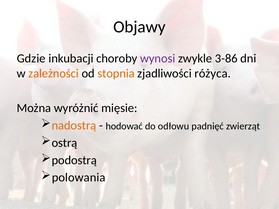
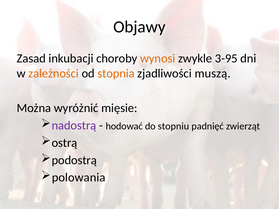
Gdzie: Gdzie -> Zasad (31, 59)
wynosi colour: purple -> orange (158, 59)
3-86: 3-86 -> 3-95 (226, 59)
różyca: różyca -> muszą (213, 73)
nadostrą colour: orange -> purple (74, 126)
odłowu: odłowu -> stopniu (174, 126)
